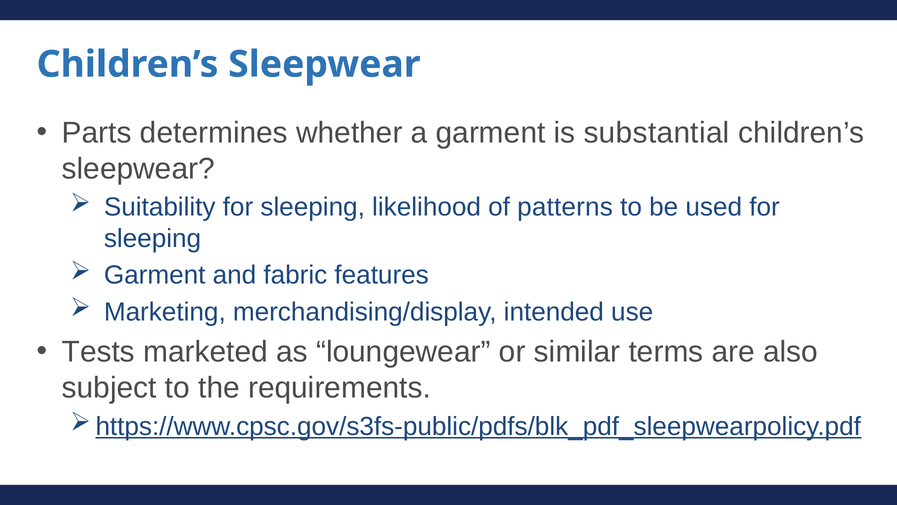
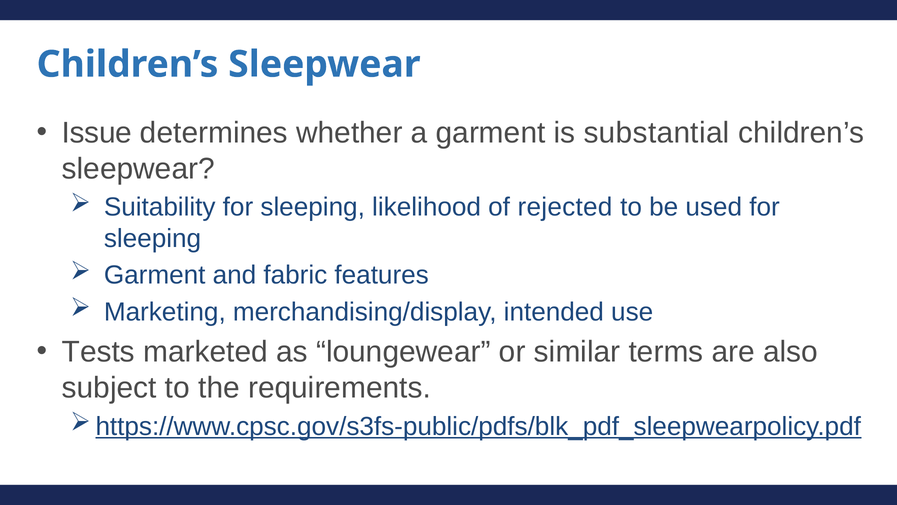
Parts: Parts -> Issue (97, 133)
patterns: patterns -> rejected (565, 207)
